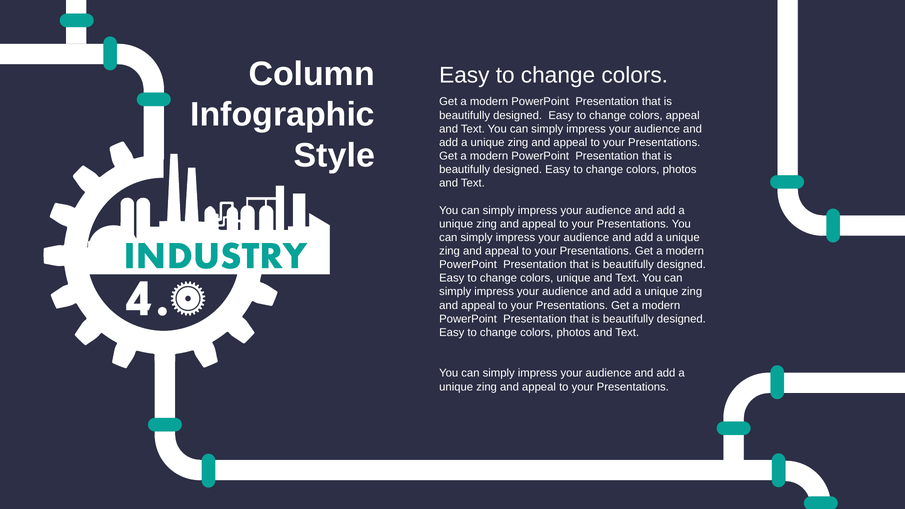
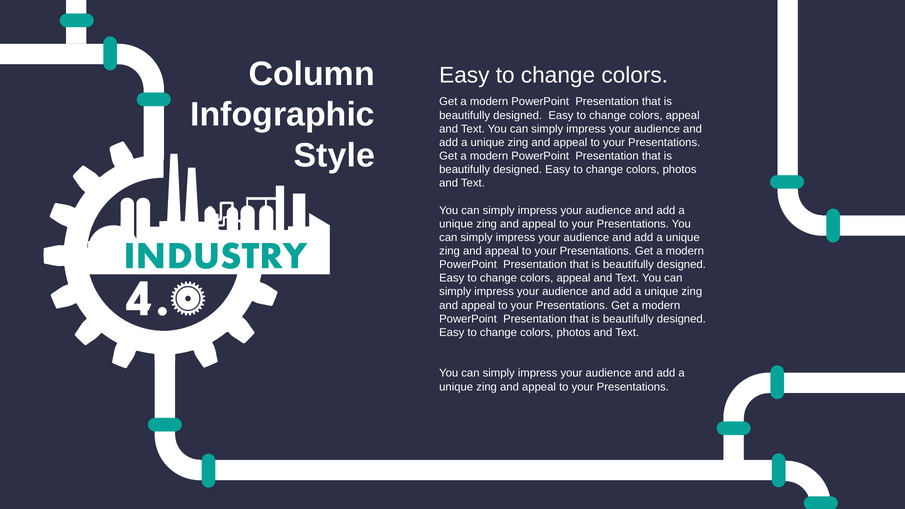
unique: unique -> appeal (573, 278)
